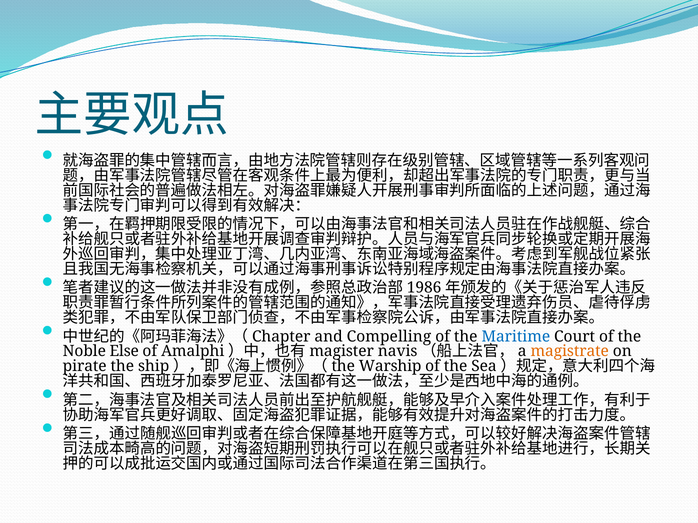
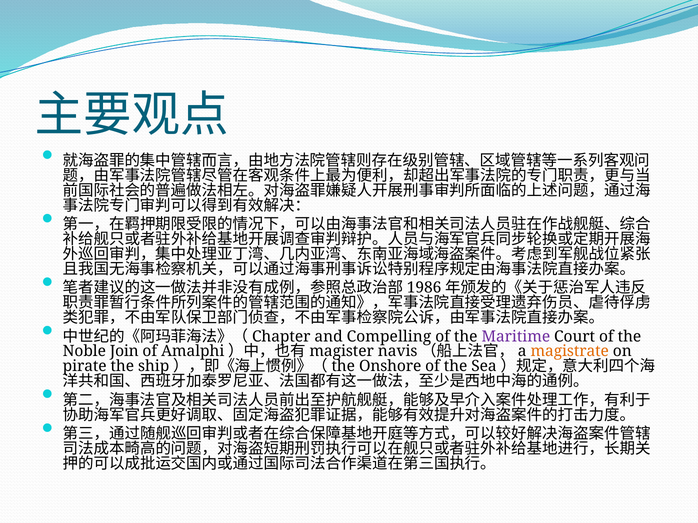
Maritime colour: blue -> purple (516, 337)
Else: Else -> Join (124, 352)
Warship: Warship -> Onshore (390, 367)
